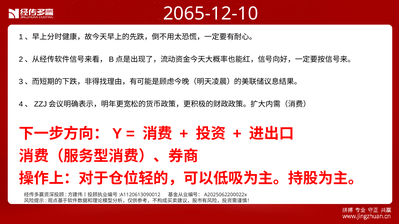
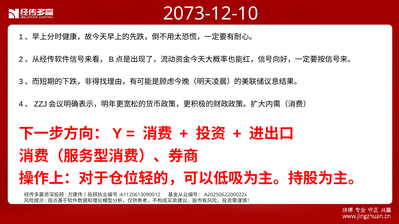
2065-12-10: 2065-12-10 -> 2073-12-10 (211, 14)
